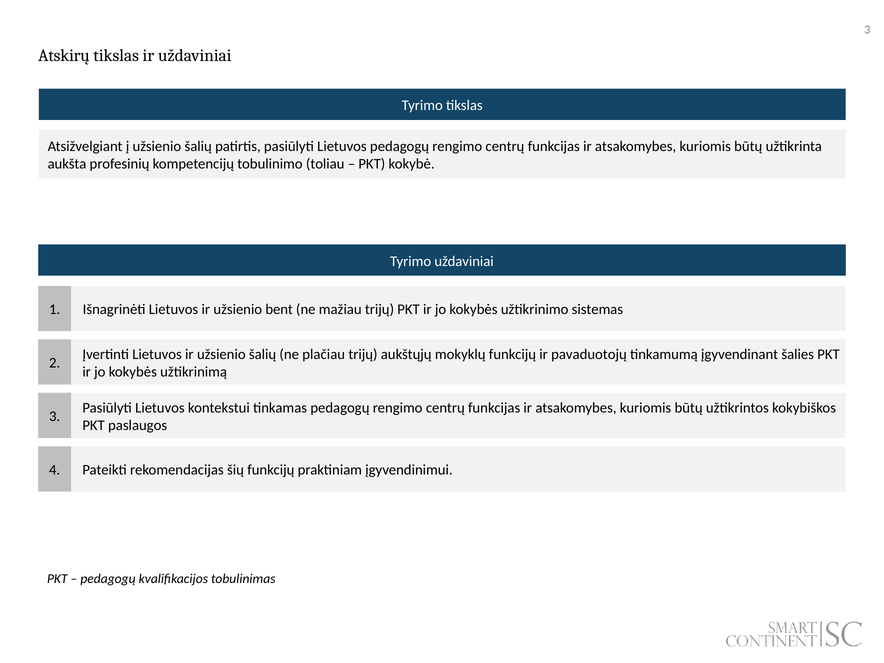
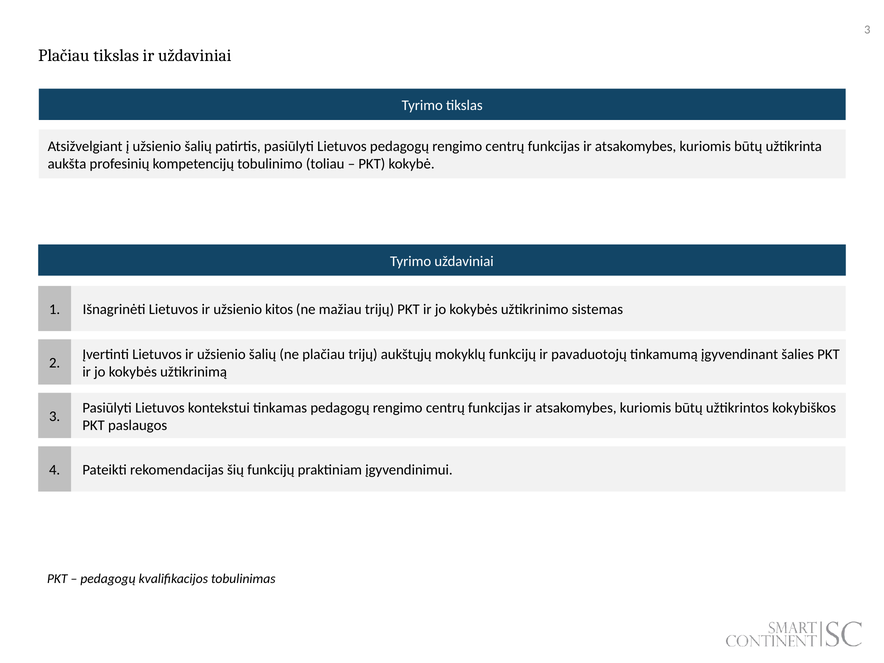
Atskirų: Atskirų -> Plačiau (64, 56)
bent: bent -> kitos (279, 310)
